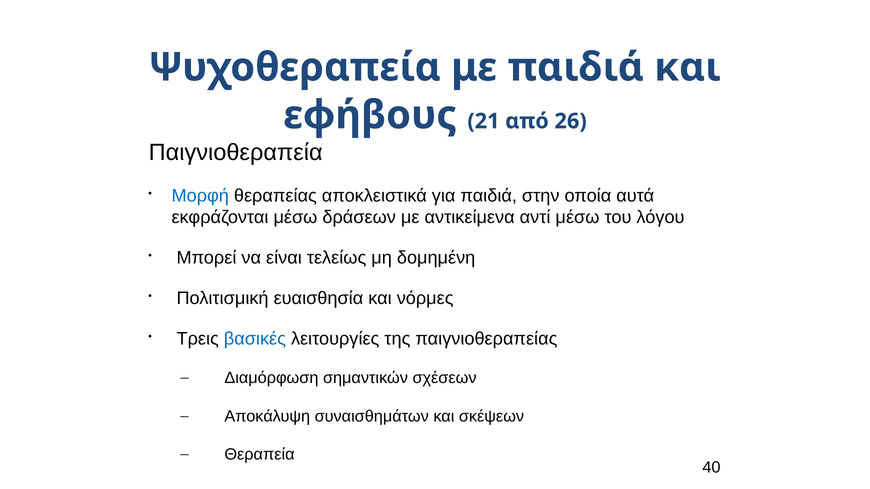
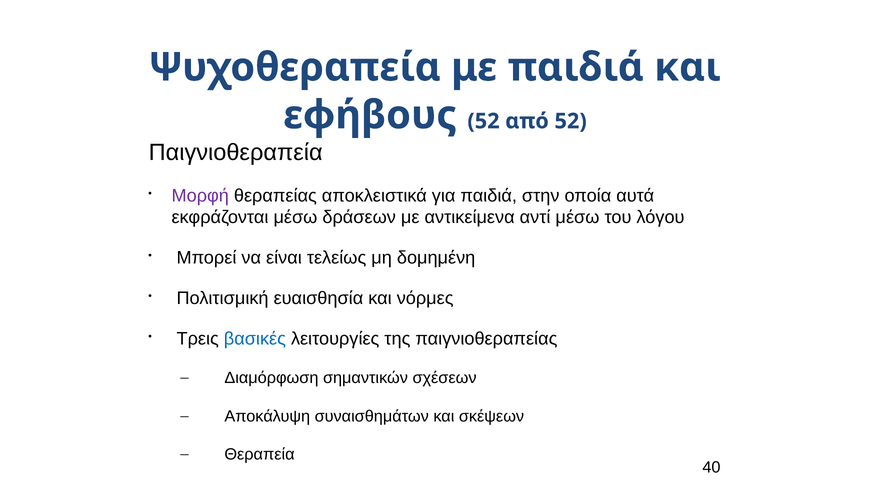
εφήβους 21: 21 -> 52 (483, 121)
από 26: 26 -> 52 (571, 121)
Μορφή colour: blue -> purple (200, 196)
